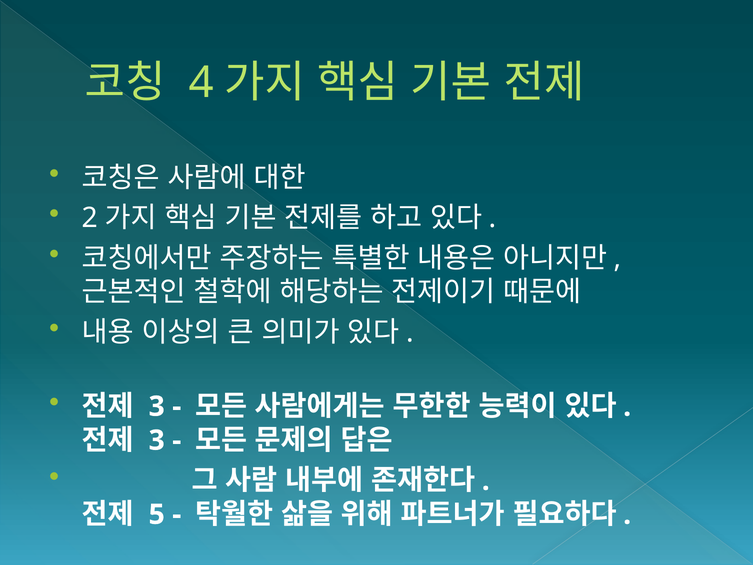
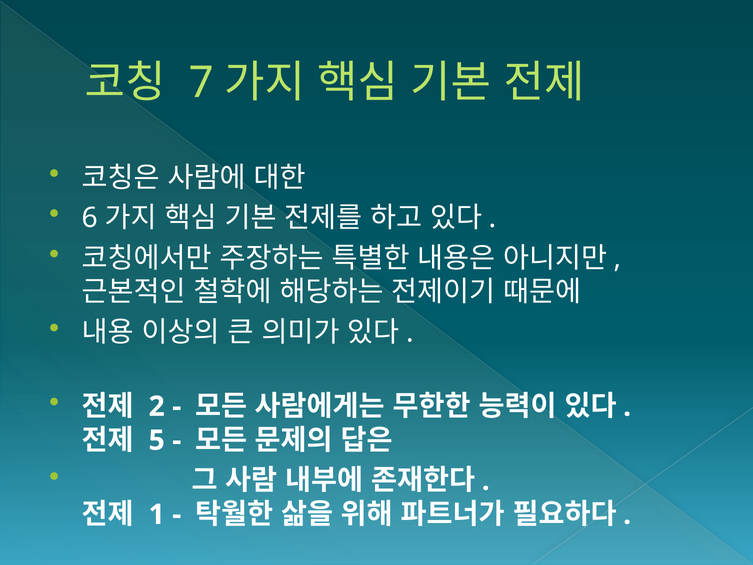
4: 4 -> 7 (201, 83)
2: 2 -> 6 (90, 218)
3: 3 -> 2 (157, 406)
3: 3 -> 5 (157, 440)
5: 5 -> 1 (157, 514)
